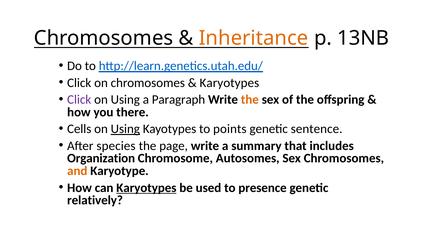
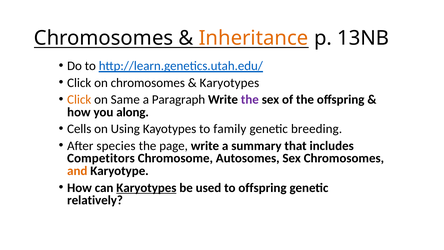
Click colour: purple -> orange (79, 99)
Using: Using -> Same (125, 99)
the colour: orange -> purple (250, 99)
there: there -> along (133, 112)
Using underline: present -> none (125, 129)
points: points -> family (230, 129)
sentence: sentence -> breeding (317, 129)
Organization: Organization -> Competitors (101, 158)
to presence: presence -> offspring (262, 188)
